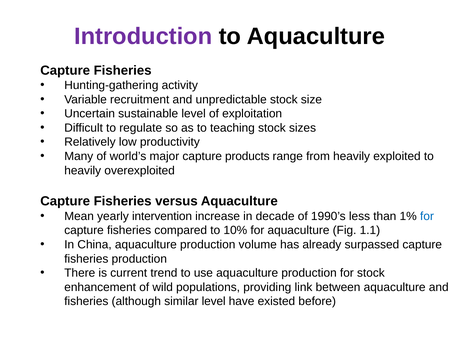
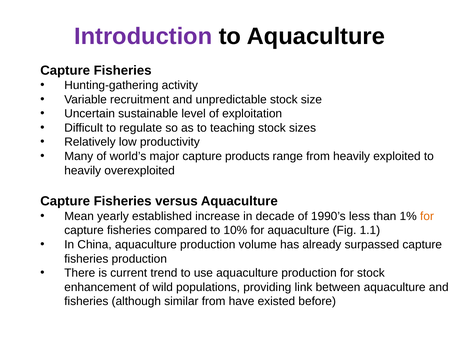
intervention: intervention -> established (162, 217)
for colour: blue -> orange (427, 217)
similar level: level -> from (214, 302)
